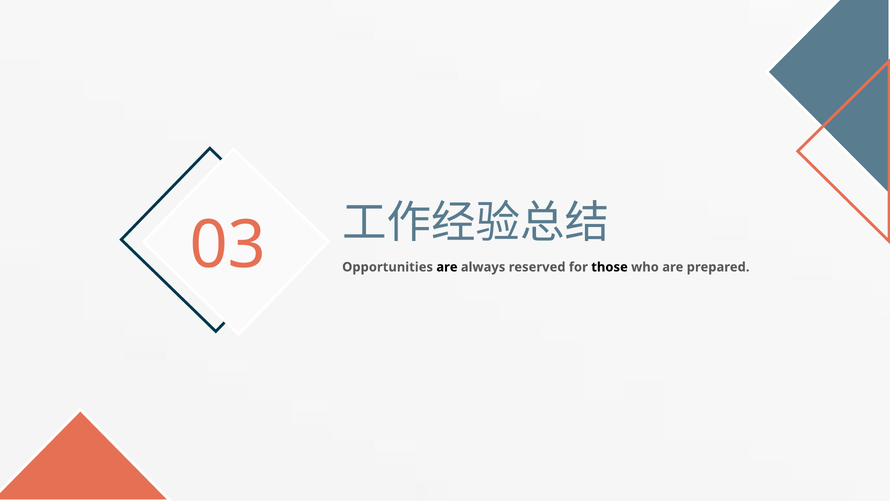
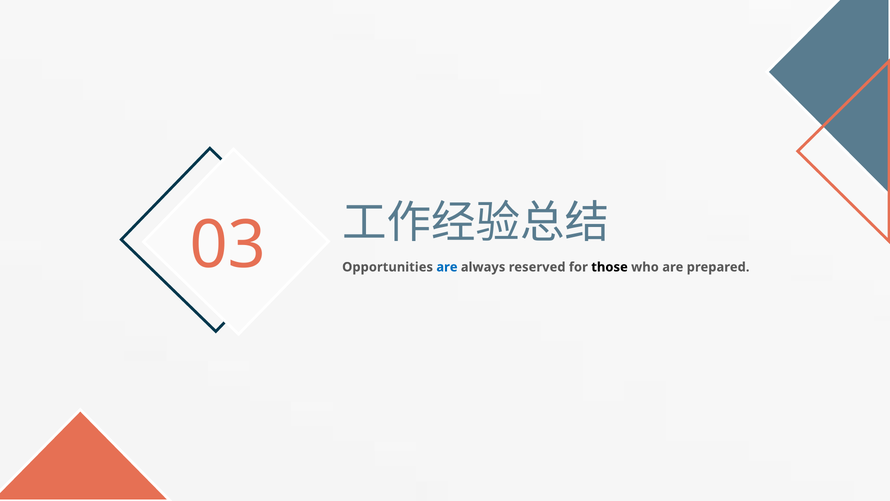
are colour: black -> blue (447, 267)
